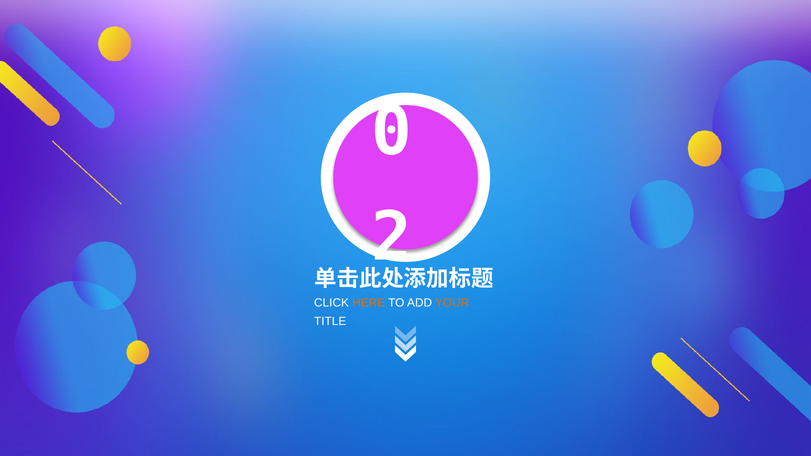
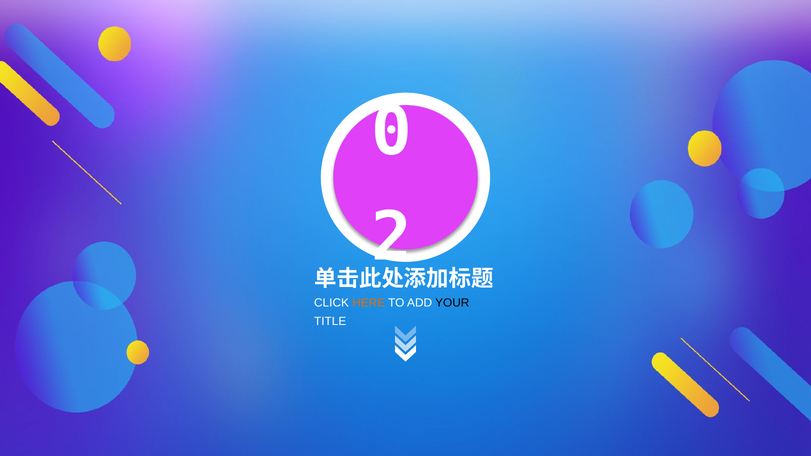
YOUR colour: orange -> black (452, 303)
